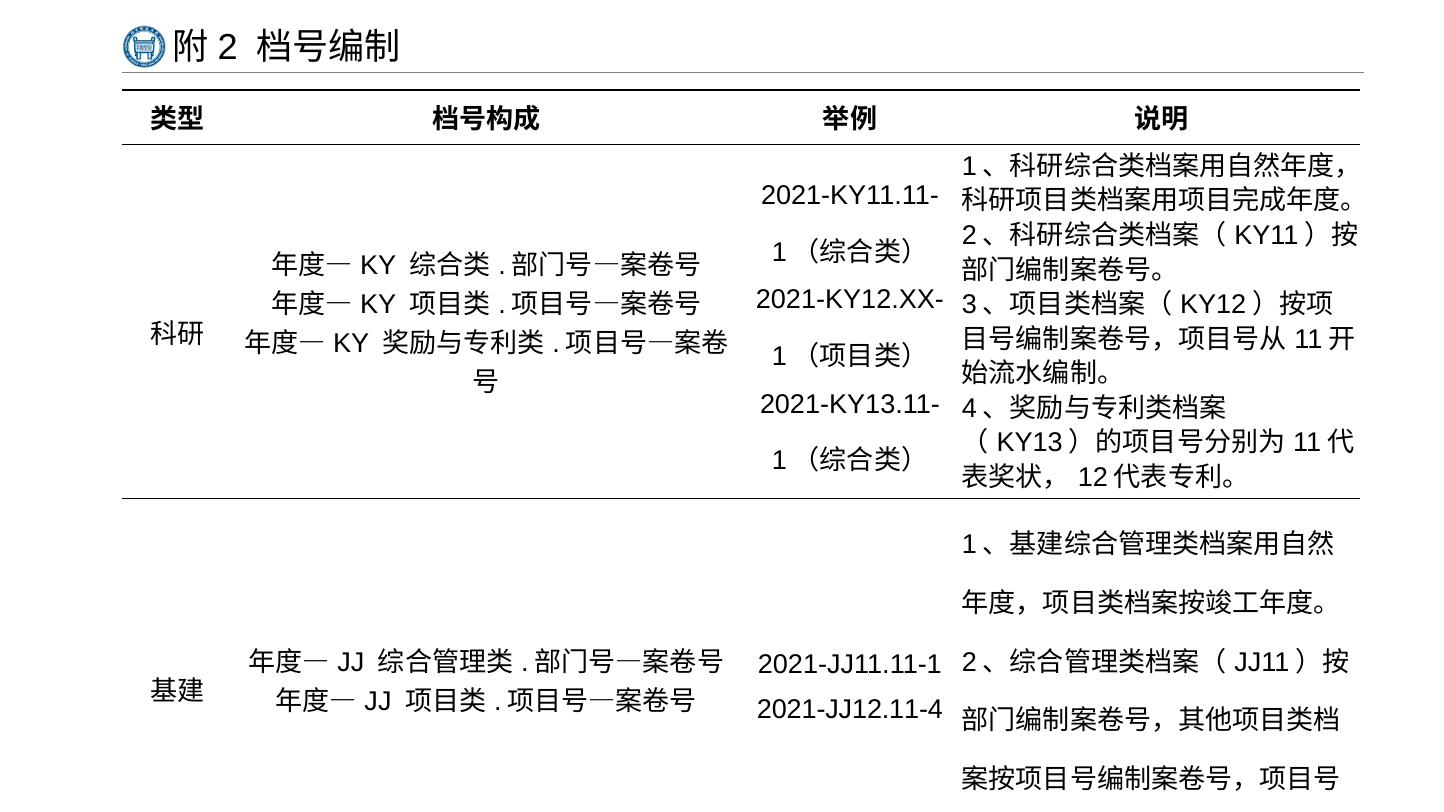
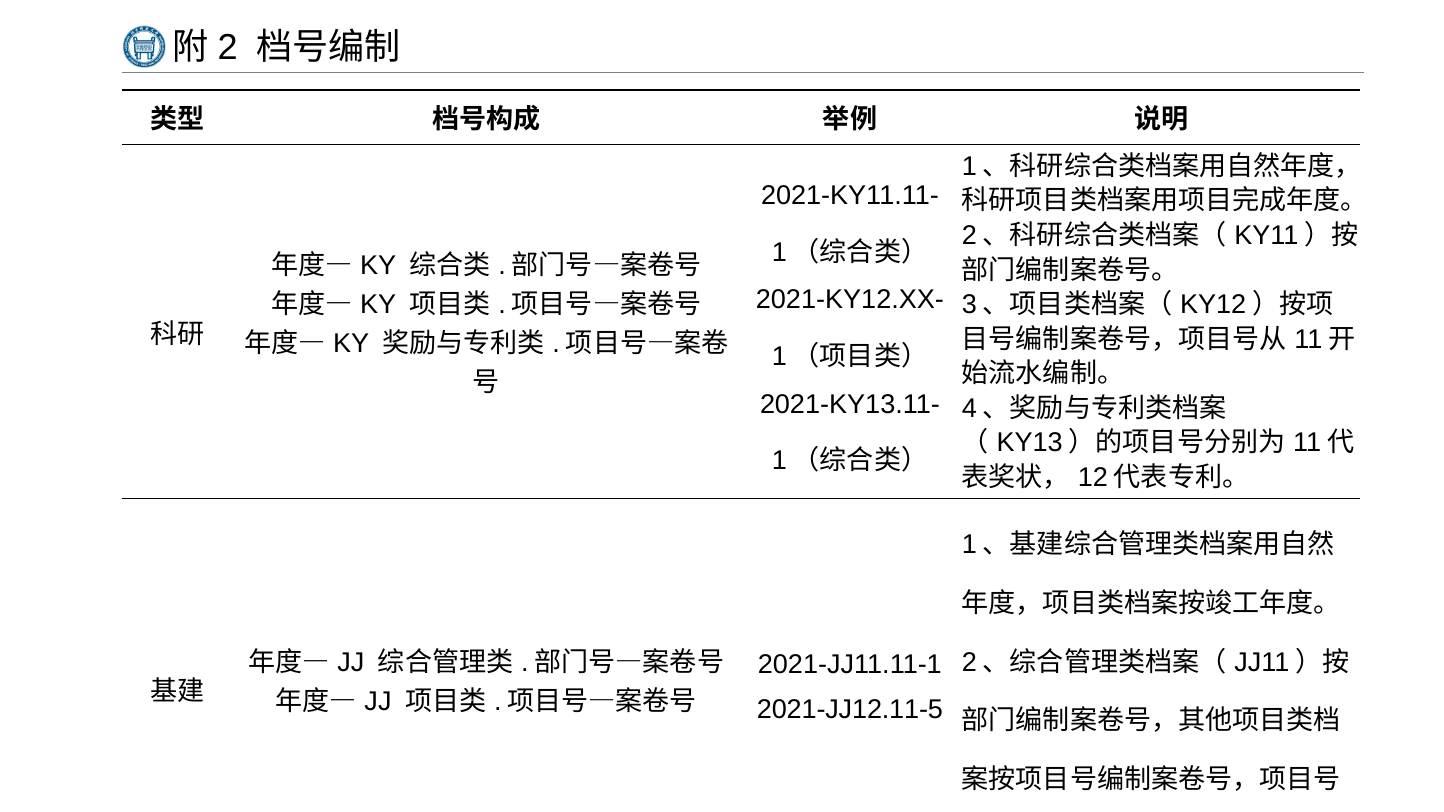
2021-JJ12.11-4: 2021-JJ12.11-4 -> 2021-JJ12.11-5 (850, 710)
